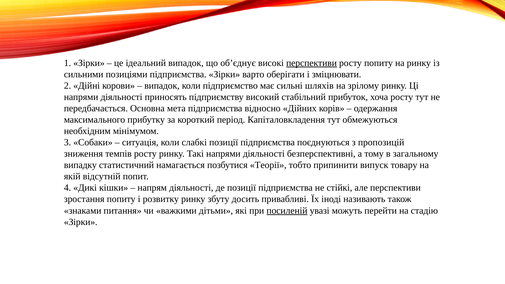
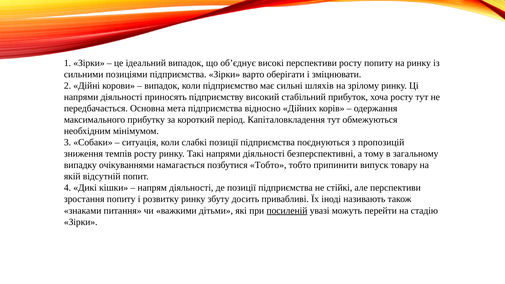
перспективи underline: present -> none (312, 63)
статистичний: статистичний -> очікуваннями (127, 165)
позбутися Теорії: Теорії -> Тобто (268, 165)
